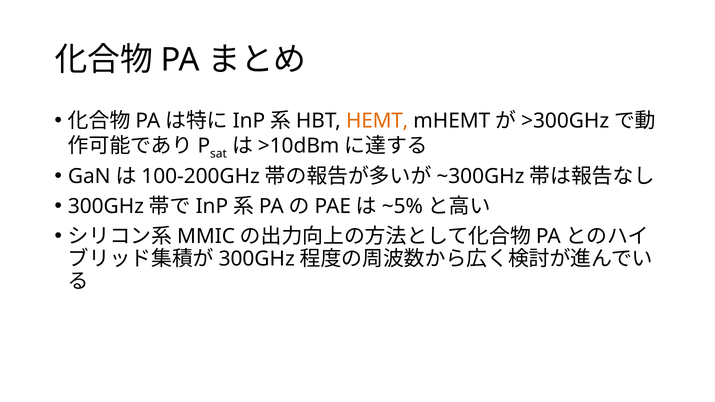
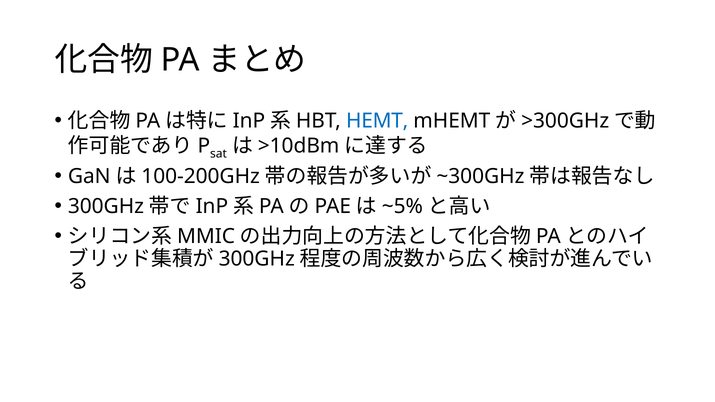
HEMT colour: orange -> blue (377, 121)
